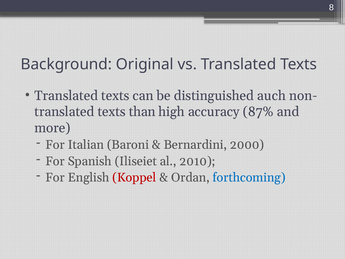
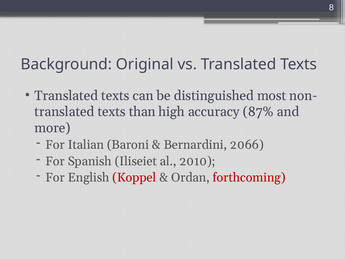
auch: auch -> most (272, 96)
2000: 2000 -> 2066 (247, 145)
forthcoming colour: blue -> red (249, 177)
